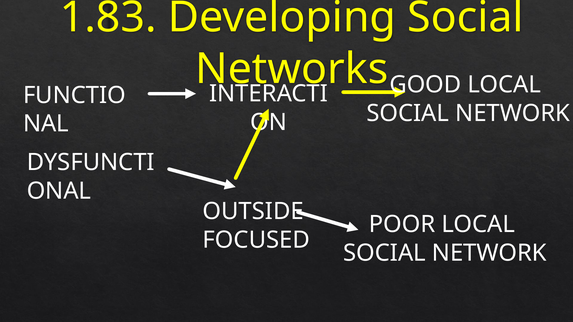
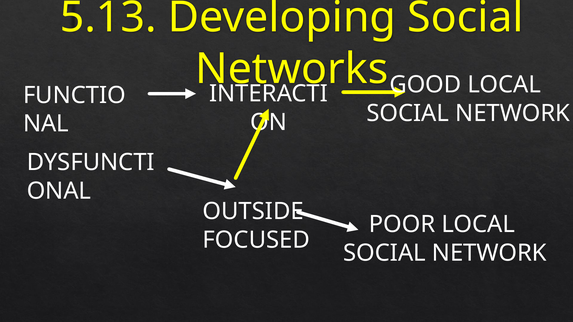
1.83: 1.83 -> 5.13 (108, 17)
